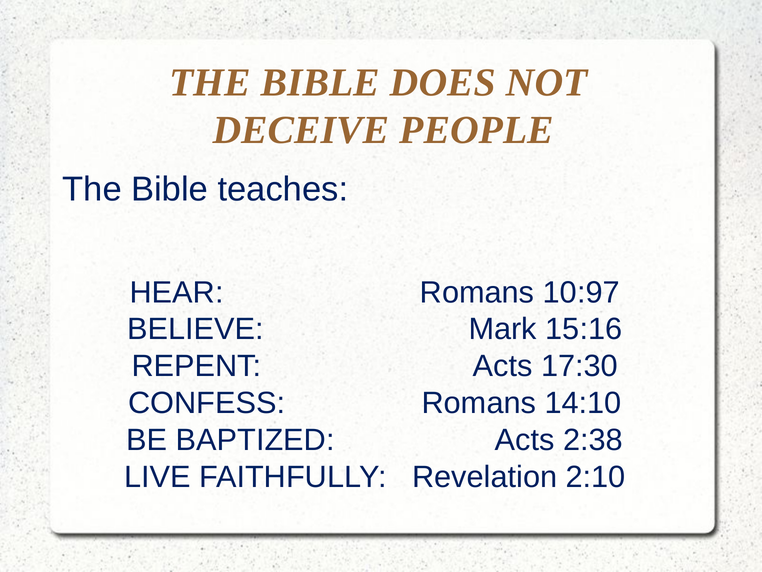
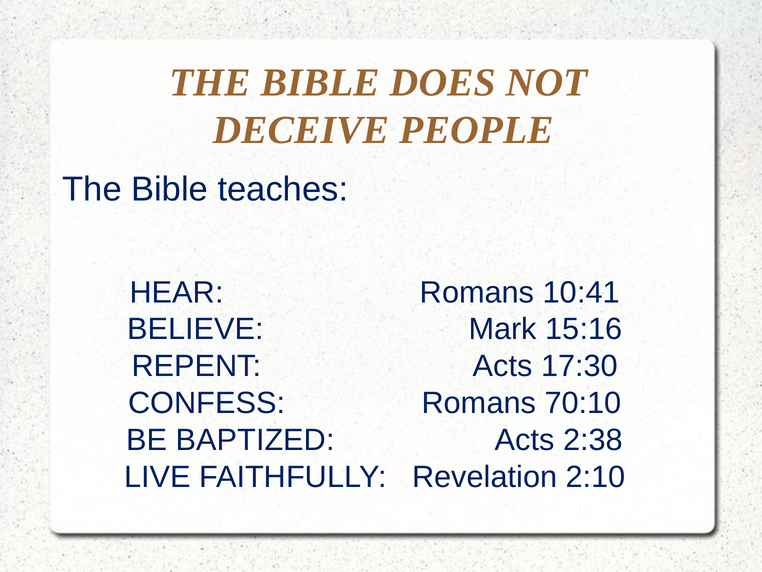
10:97: 10:97 -> 10:41 (581, 292)
14:10: 14:10 -> 70:10 (583, 403)
